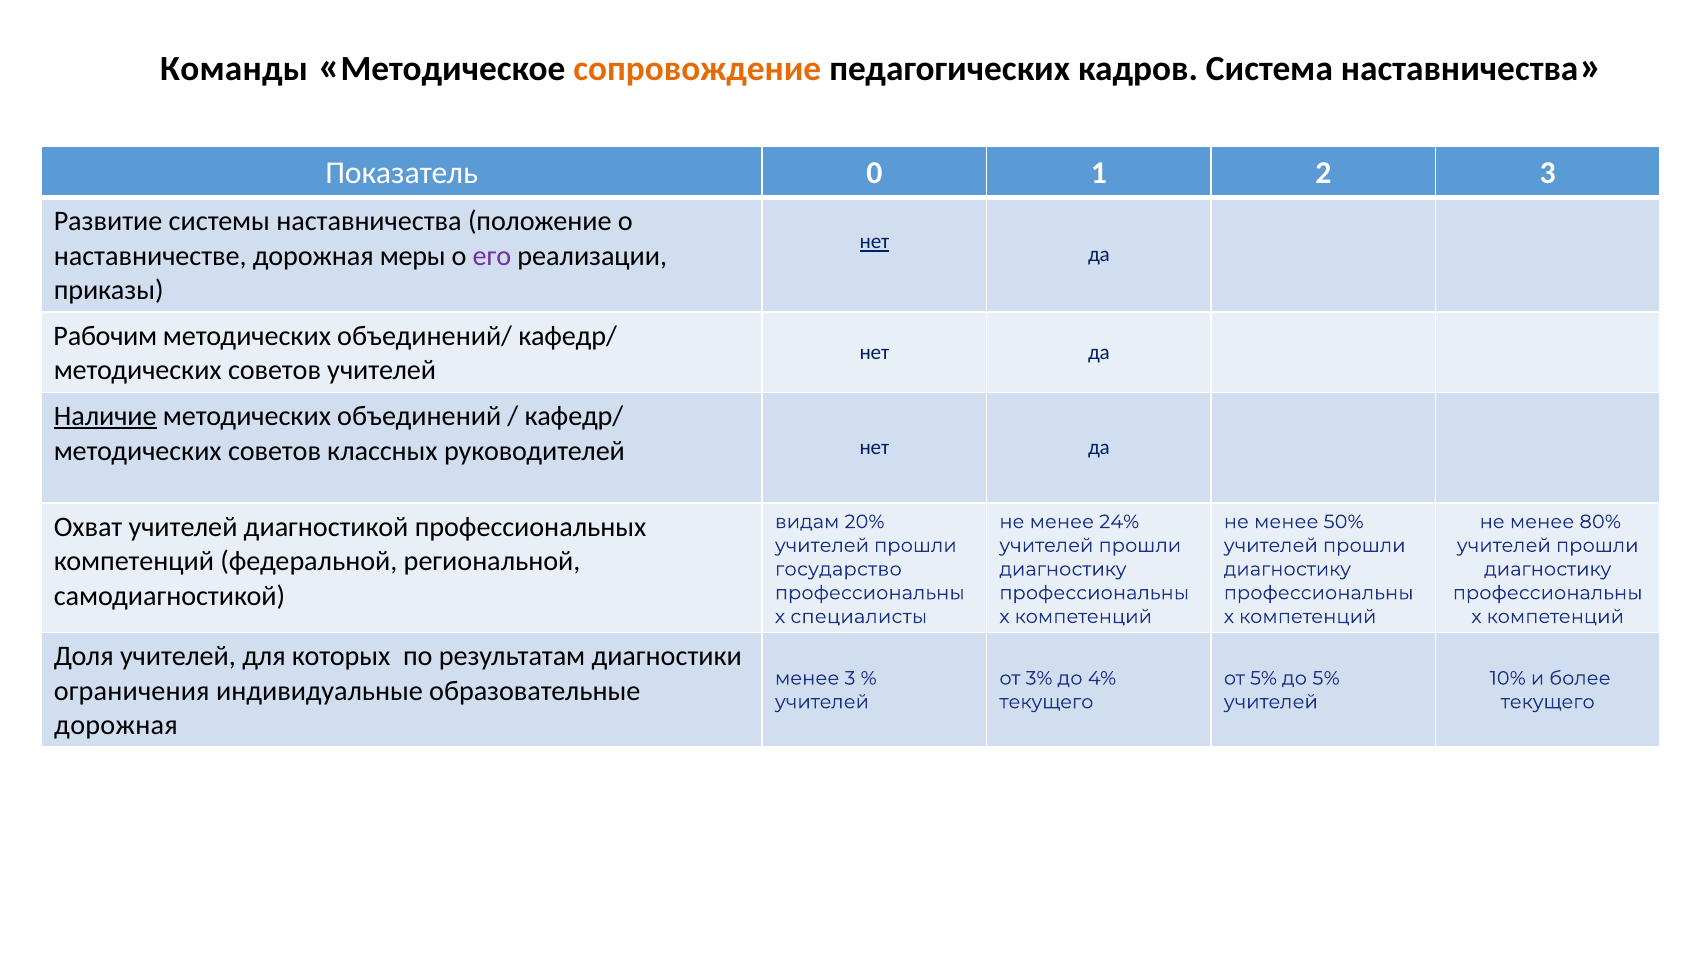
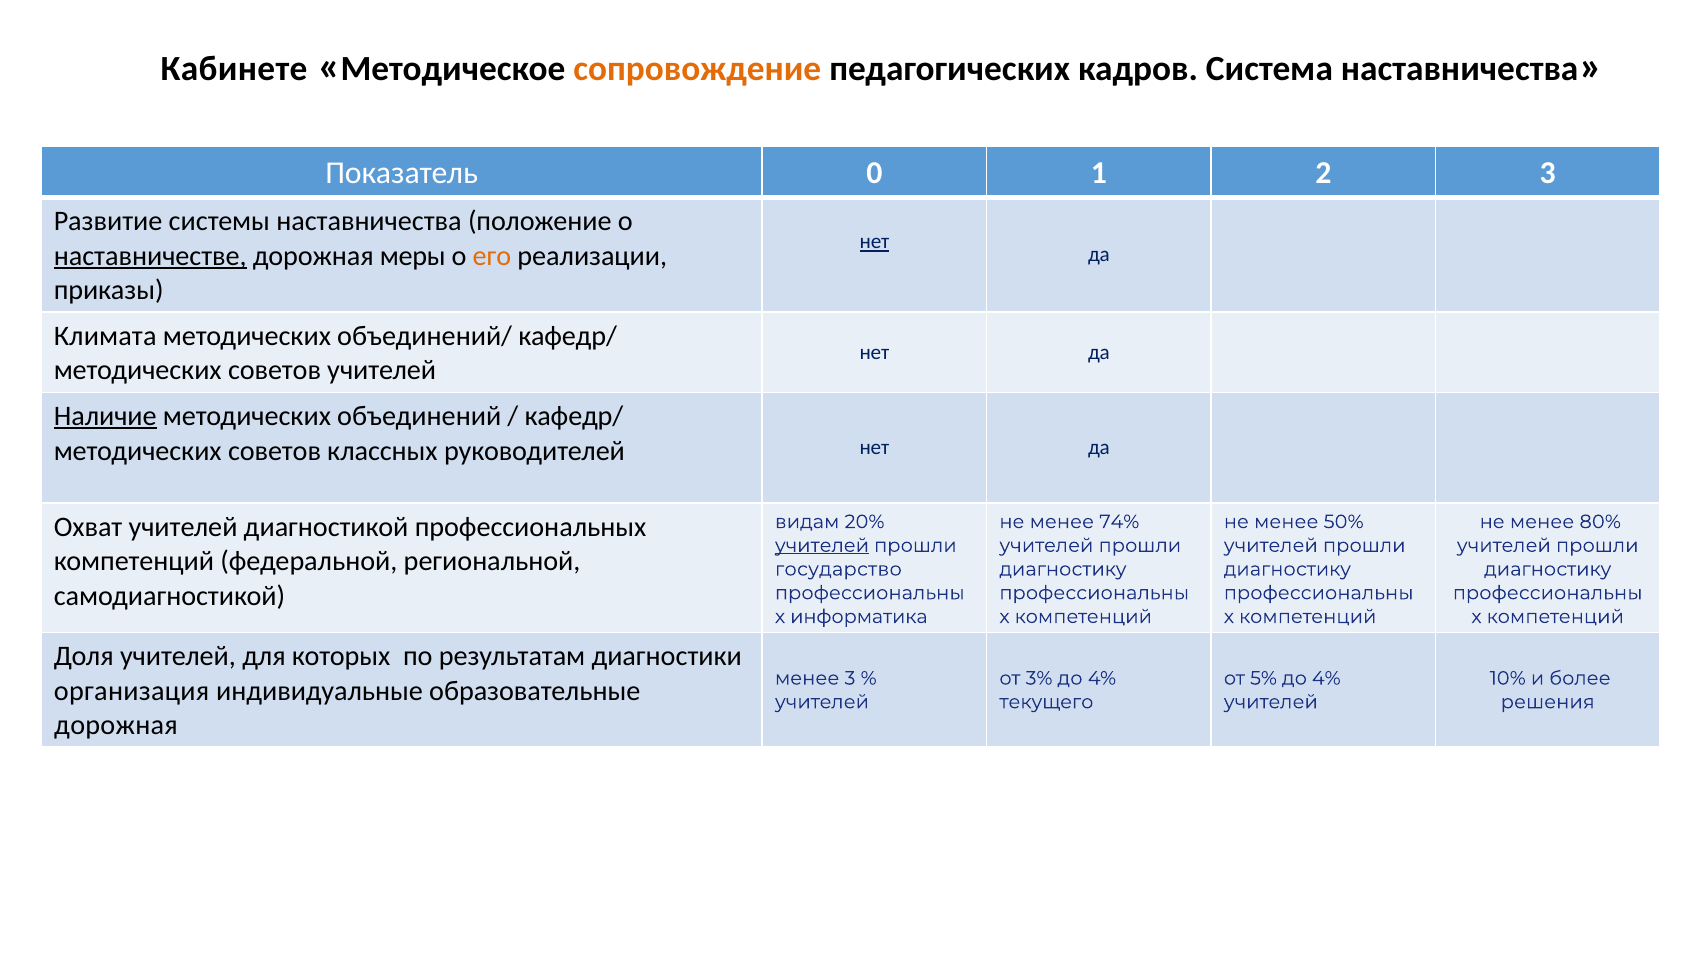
Команды: Команды -> Кабинете (234, 68)
наставничестве underline: none -> present (150, 256)
его colour: purple -> orange (492, 256)
Рабочим: Рабочим -> Климата (105, 336)
24%: 24% -> 74% (1119, 522)
учителей underline: none -> present (822, 545)
специалисты: специалисты -> информатика (859, 617)
5% до 5%: 5% -> 4% (1326, 678)
ограничения: ограничения -> организация (132, 691)
текущего: текущего -> решения (1548, 702)
